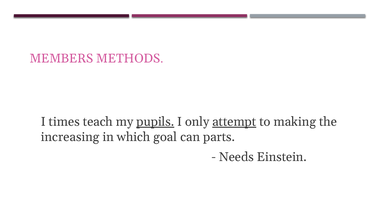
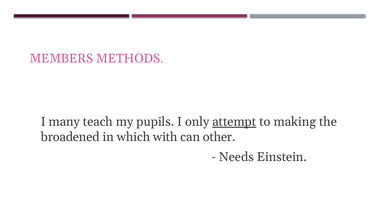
times: times -> many (64, 122)
pupils underline: present -> none (155, 122)
increasing: increasing -> broadened (70, 137)
goal: goal -> with (165, 137)
parts: parts -> other (219, 137)
